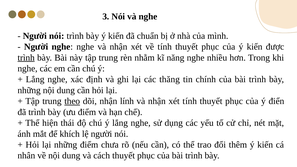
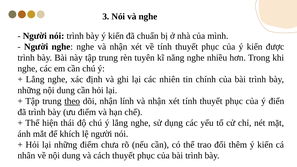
trình underline: present -> none (26, 58)
nhằm: nhằm -> tuyên (145, 58)
thăng: thăng -> nhiên (170, 79)
